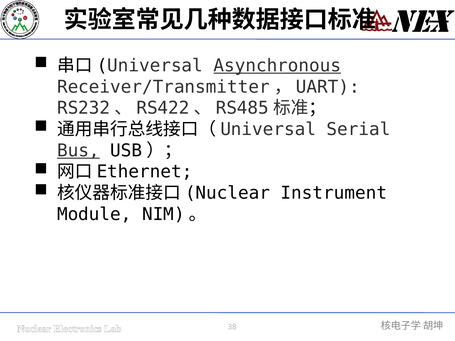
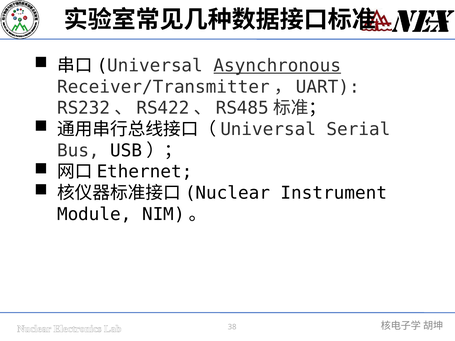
Bus underline: present -> none (78, 151)
